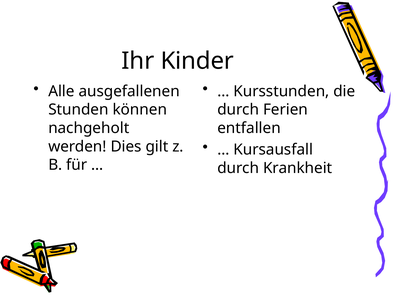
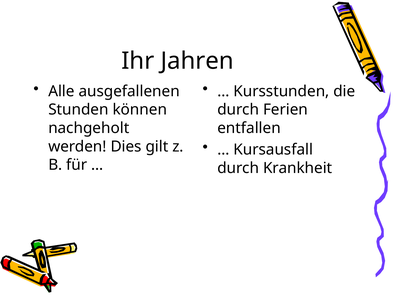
Kinder: Kinder -> Jahren (197, 61)
